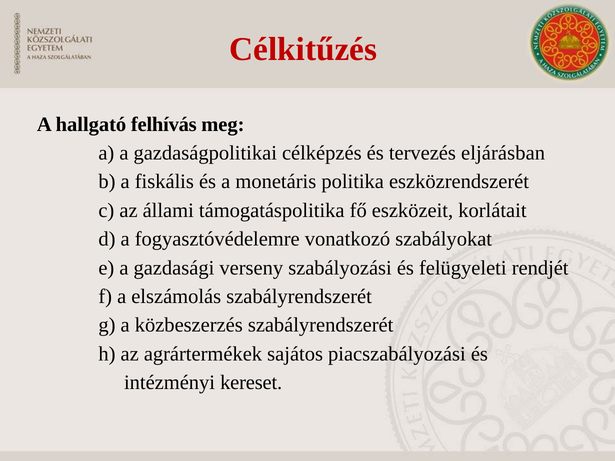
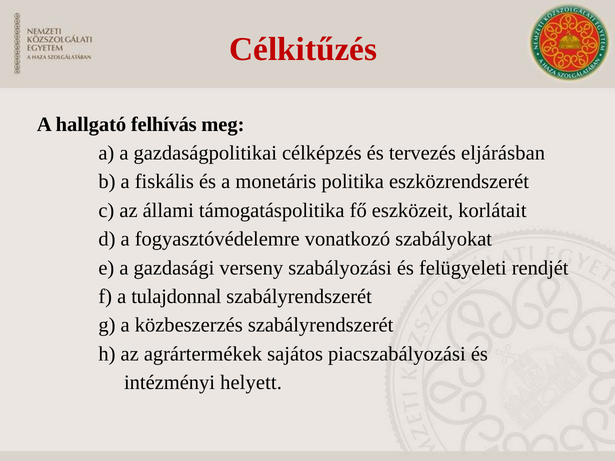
elszámolás: elszámolás -> tulajdonnal (176, 297)
kereset: kereset -> helyett (251, 383)
